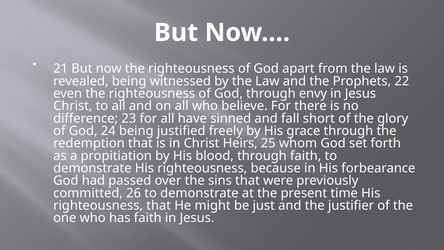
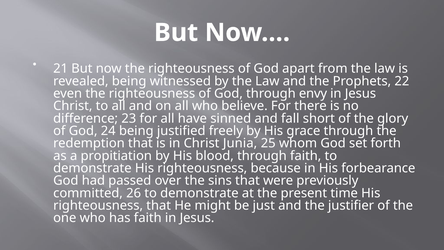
Heirs: Heirs -> Junia (240, 143)
